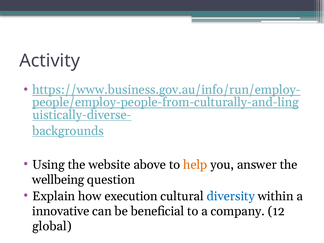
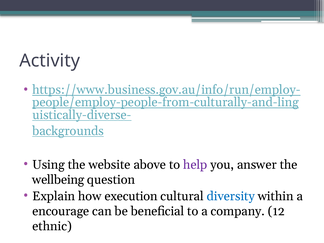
help colour: orange -> purple (195, 165)
innovative: innovative -> encourage (61, 211)
global: global -> ethnic (52, 226)
